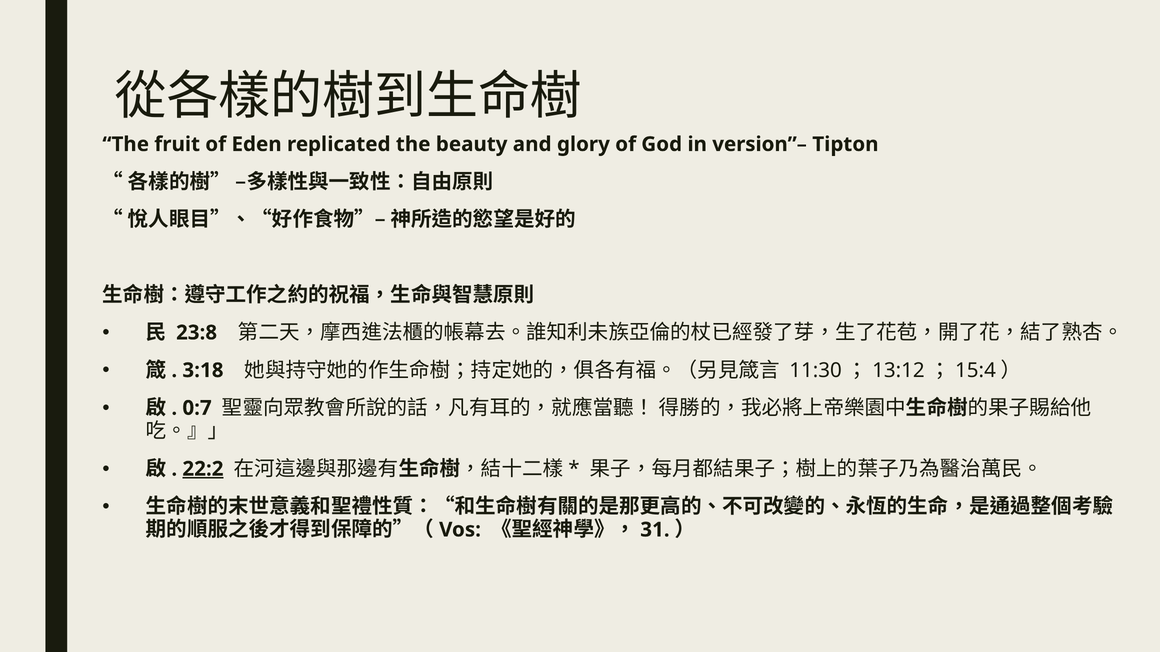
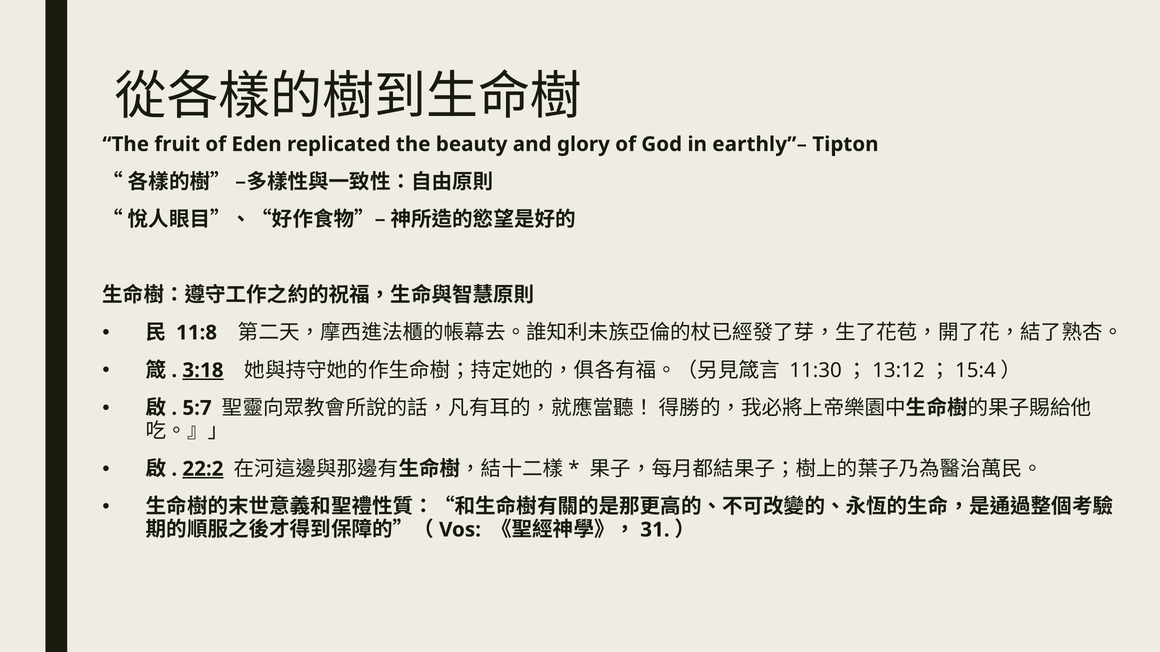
version”–: version”– -> earthly”– (760, 144)
23:8: 23:8 -> 11:8 (197, 333)
3:18 underline: none -> present (203, 371)
0:7: 0:7 -> 5:7 (197, 408)
